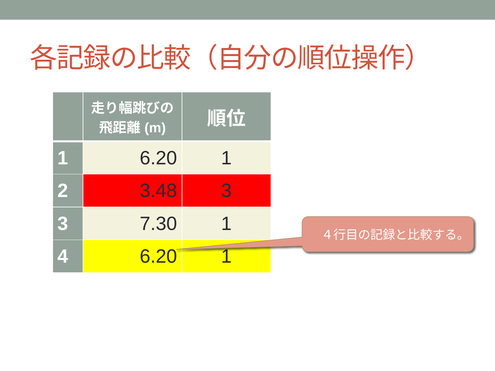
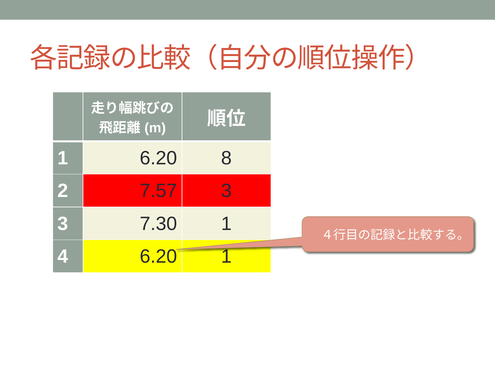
1 6.20 1: 1 -> 8 (227, 158)
3.48: 3.48 -> 7.57 (158, 191)
